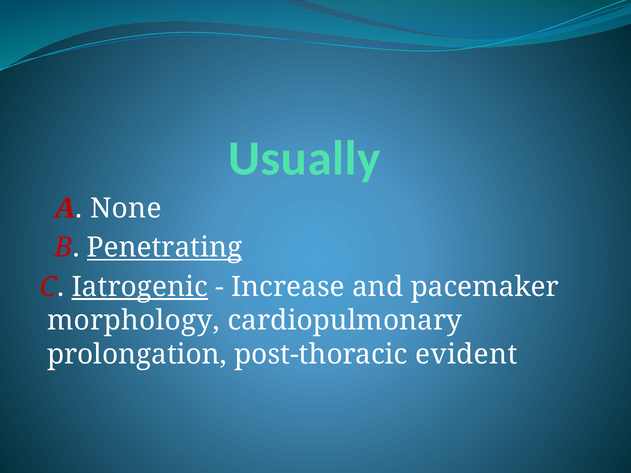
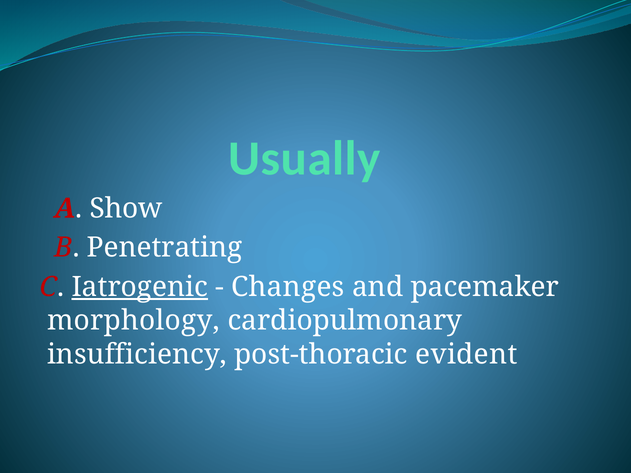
None: None -> Show (126, 209)
Penetrating underline: present -> none (165, 248)
Increase: Increase -> Changes (288, 287)
prolongation: prolongation -> insufficiency (137, 355)
